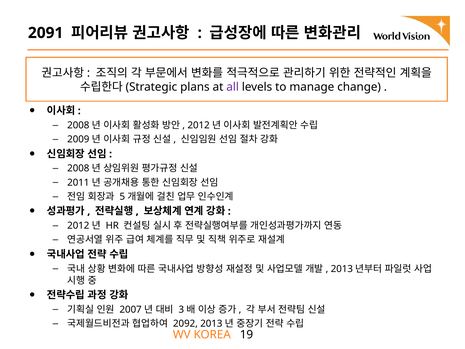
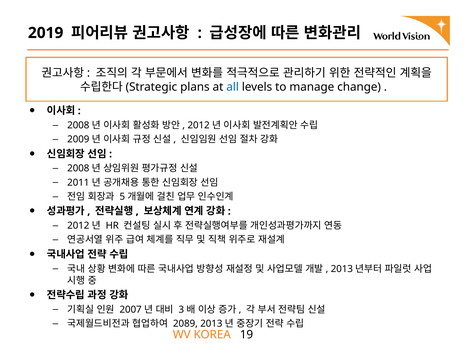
2091: 2091 -> 2019 (46, 33)
all colour: purple -> blue (233, 87)
2092: 2092 -> 2089 (185, 323)
